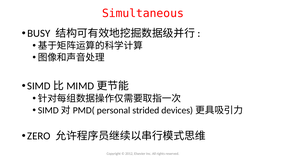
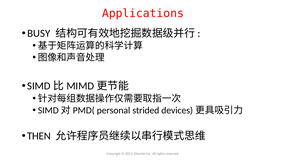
Simultaneous: Simultaneous -> Applications (143, 13)
ZERO: ZERO -> THEN (39, 136)
